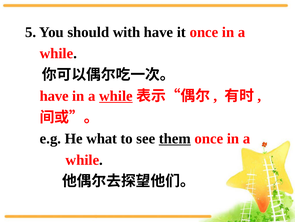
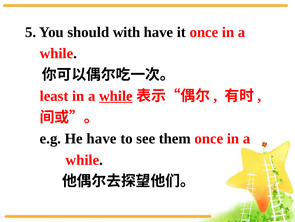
have: have -> least (54, 96)
He what: what -> have (102, 138)
them underline: present -> none (175, 138)
